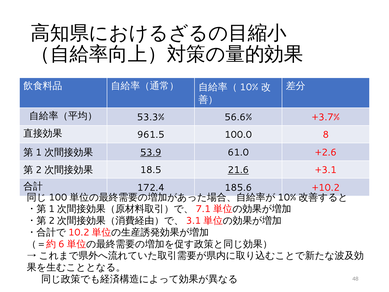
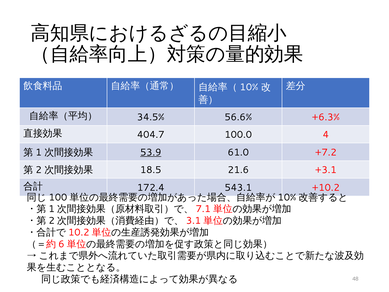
53.3%: 53.3% -> 34.5% (151, 117)
+3.7%: +3.7% -> +6.3% (326, 117)
961.5: 961.5 -> 404.7 (151, 135)
8: 8 -> 4 (326, 135)
+2.6: +2.6 -> +7.2 (326, 152)
21.6 underline: present -> none (238, 170)
185.6: 185.6 -> 543.1 (238, 187)
